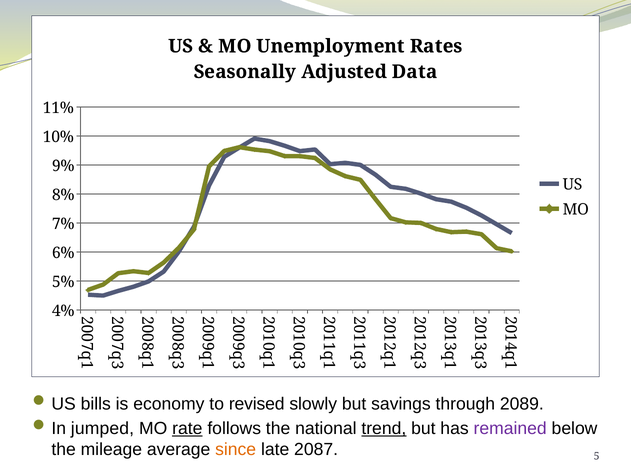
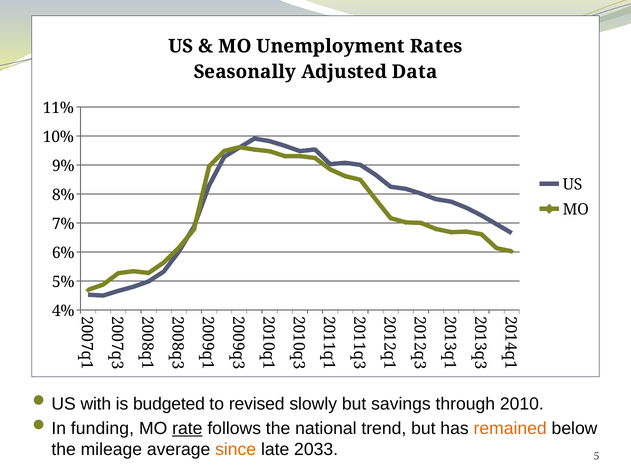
bills: bills -> with (96, 404)
economy: economy -> budgeted (169, 404)
2089: 2089 -> 2010 (522, 404)
jumped: jumped -> funding (102, 428)
trend underline: present -> none (384, 428)
remained colour: purple -> orange (510, 428)
2087: 2087 -> 2033 (316, 450)
